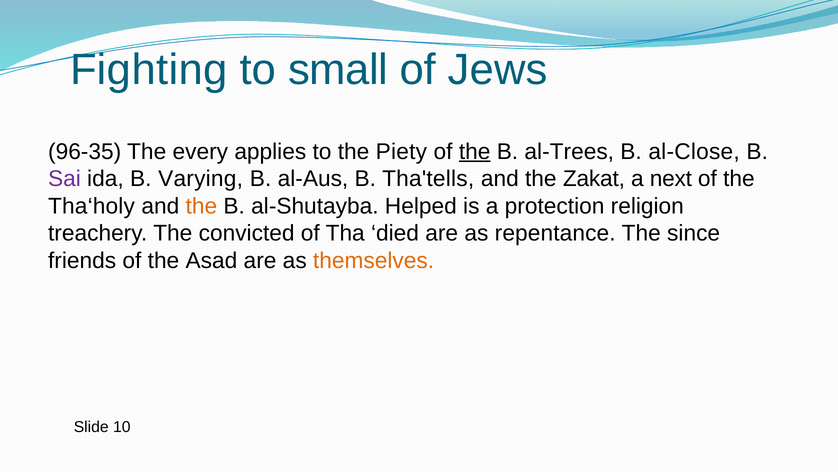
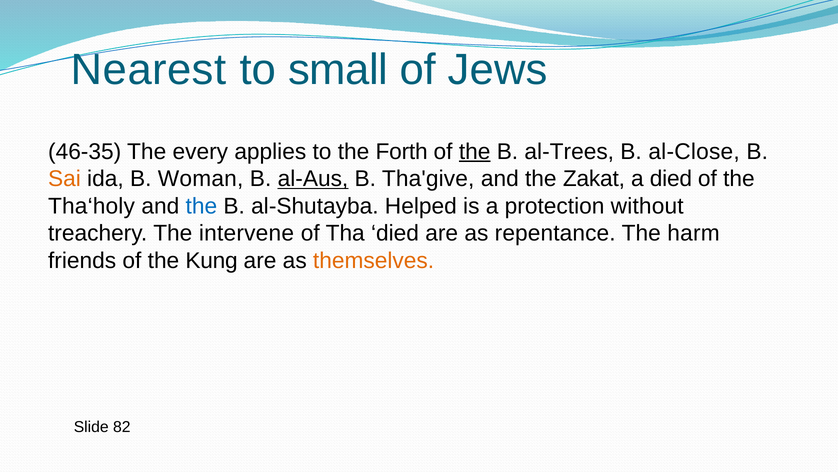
Fighting: Fighting -> Nearest (149, 70)
96-35: 96-35 -> 46-35 (85, 151)
Piety: Piety -> Forth (402, 151)
Sai colour: purple -> orange (64, 179)
Varying: Varying -> Woman (201, 179)
al-Aus underline: none -> present (313, 179)
Tha'tells: Tha'tells -> Tha'give (428, 179)
a next: next -> died (671, 179)
the colour: orange -> blue (201, 206)
religion: religion -> without (647, 206)
convicted: convicted -> intervene (246, 233)
since: since -> harm (694, 233)
Asad: Asad -> Kung (212, 260)
10: 10 -> 82 (122, 427)
